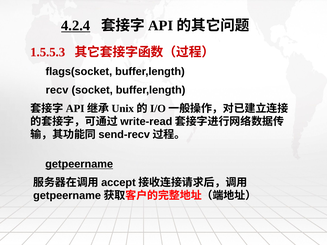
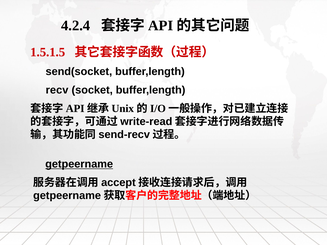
4.2.4 underline: present -> none (76, 26)
1.5.5.3: 1.5.5.3 -> 1.5.1.5 (48, 52)
flags(socket: flags(socket -> send(socket (79, 72)
